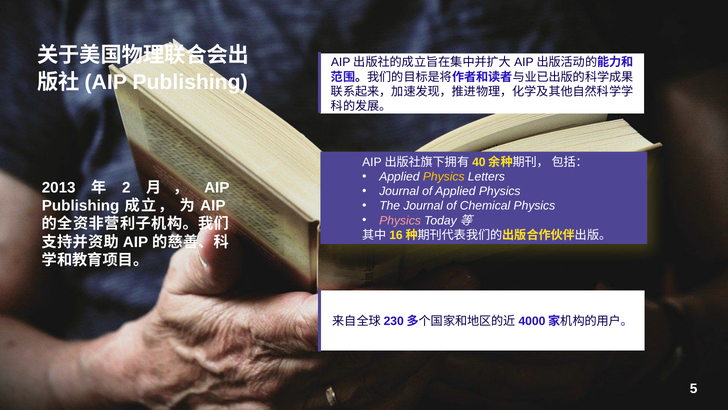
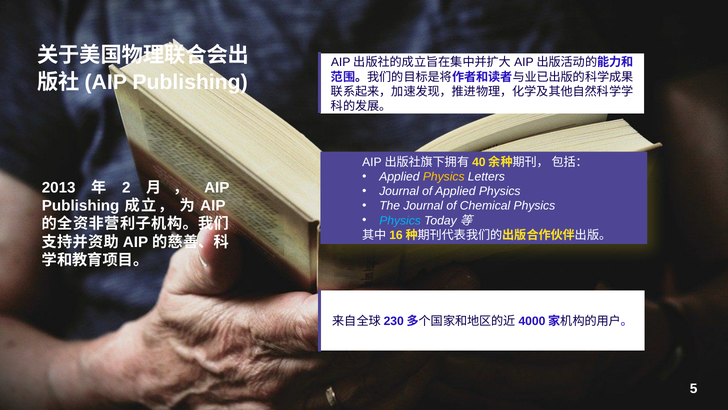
Physics colour: pink -> light blue (400, 220)
